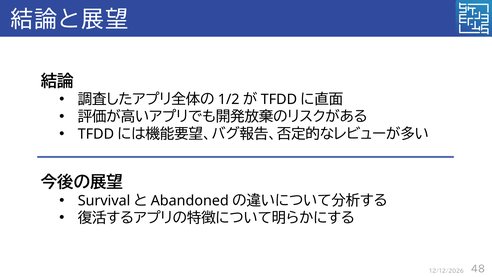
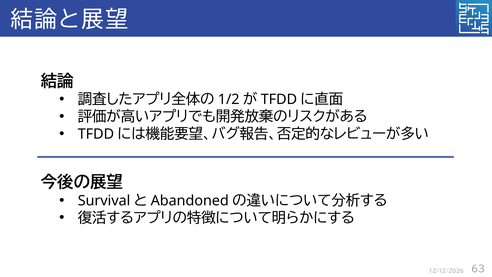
48: 48 -> 63 (478, 269)
